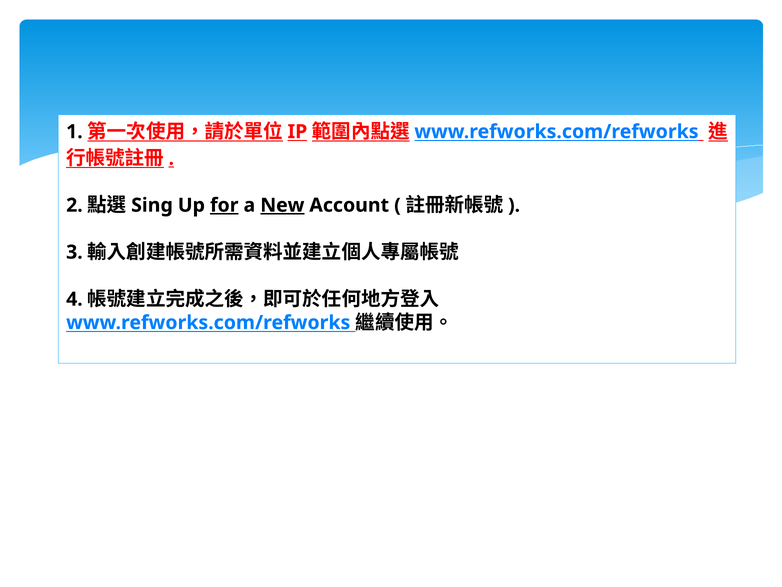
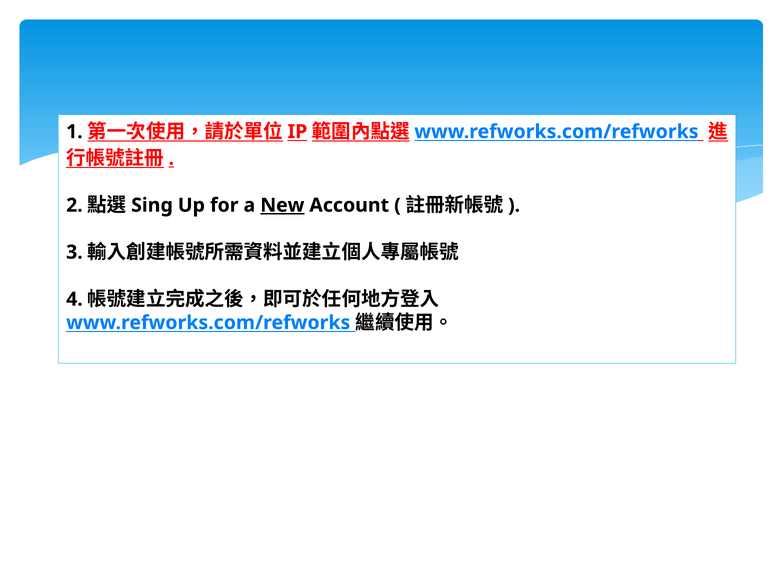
for underline: present -> none (224, 205)
